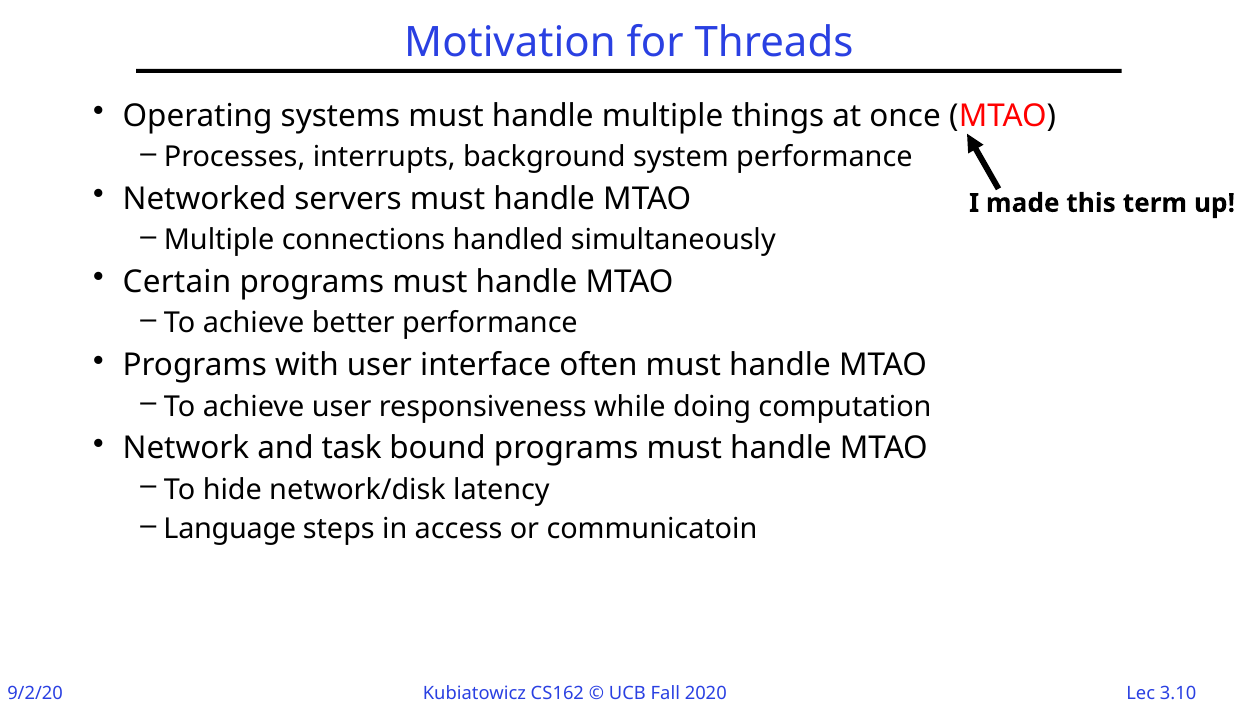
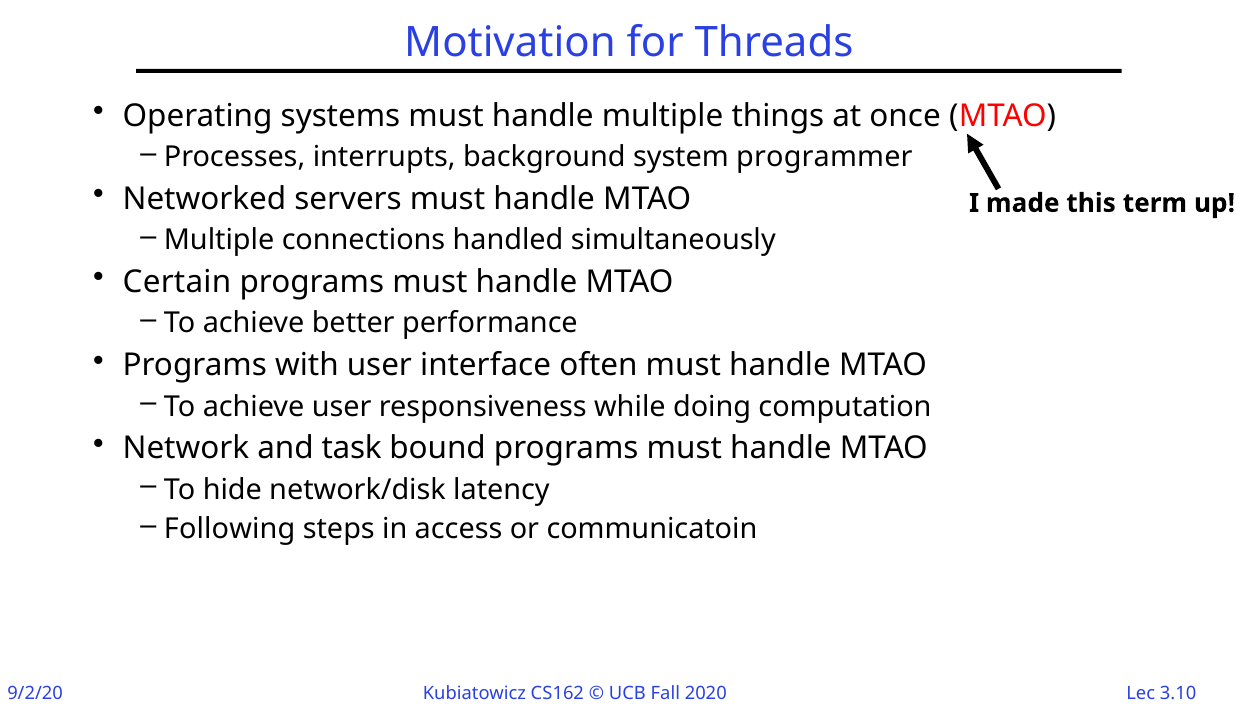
system performance: performance -> programmer (824, 157)
Language: Language -> Following (230, 529)
